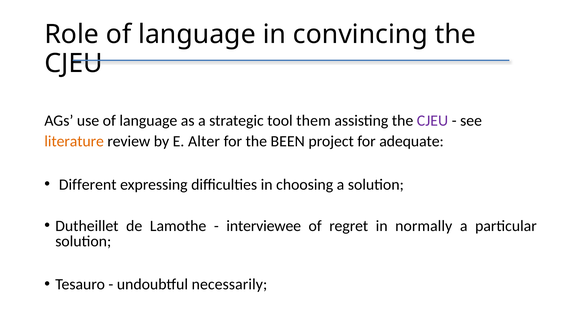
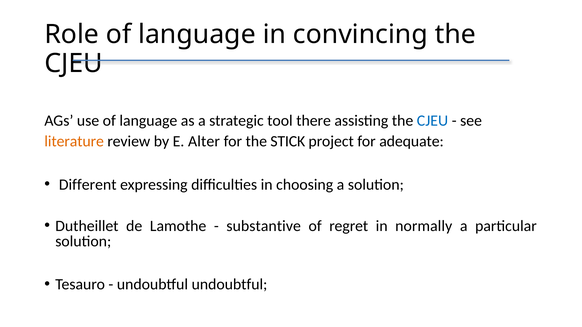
them: them -> there (314, 121)
CJEU colour: purple -> blue (432, 121)
BEEN: BEEN -> STICK (288, 141)
interviewee: interviewee -> substantive (264, 226)
undoubtful necessarily: necessarily -> undoubtful (229, 285)
